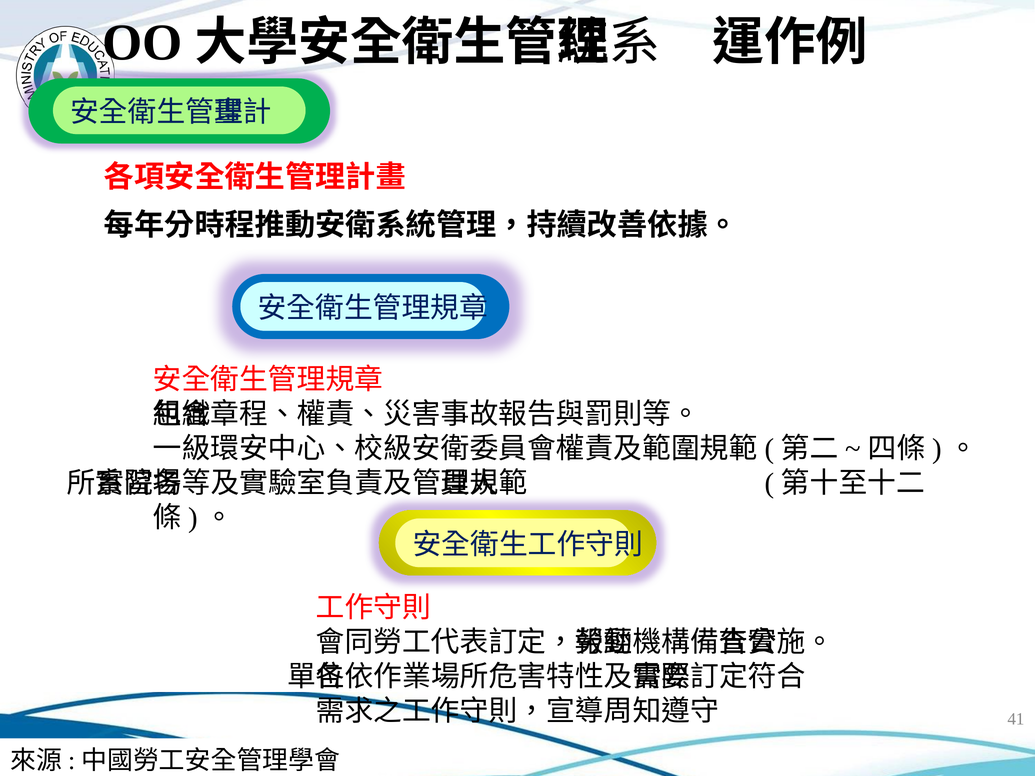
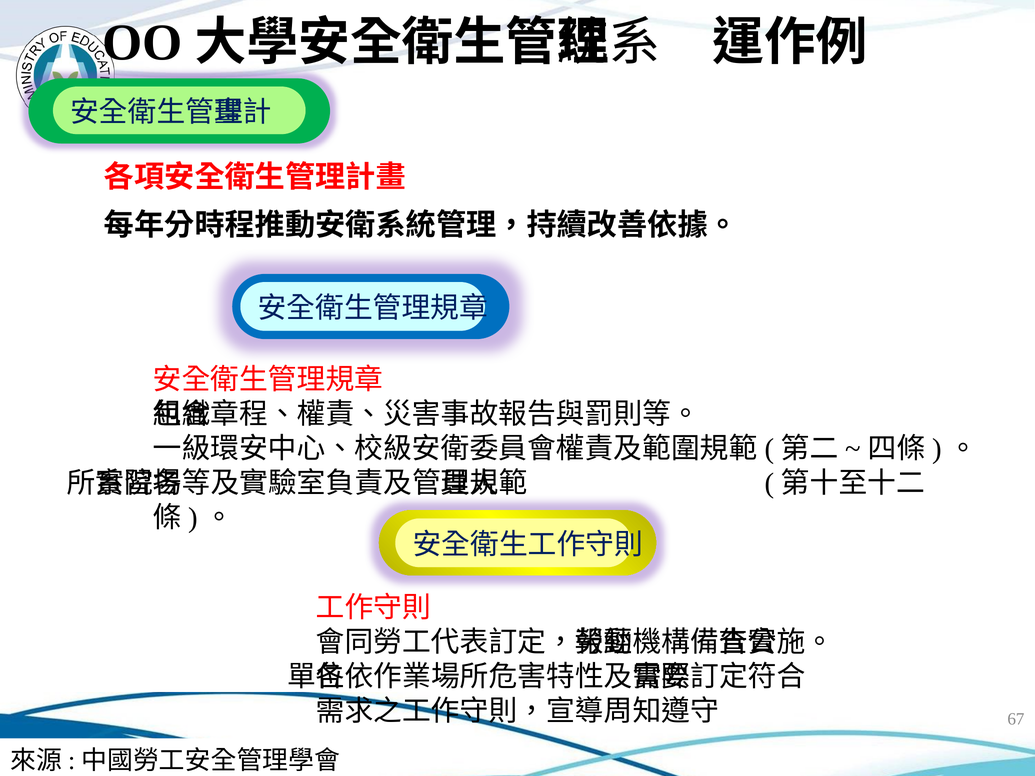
41: 41 -> 67 (1016, 719)
